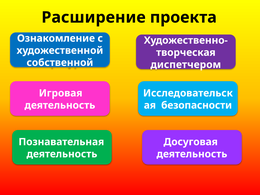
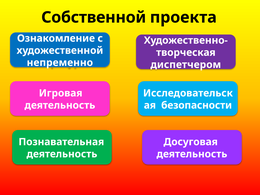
Расширение: Расширение -> Собственной (94, 17)
собственной: собственной -> непременно (60, 63)
